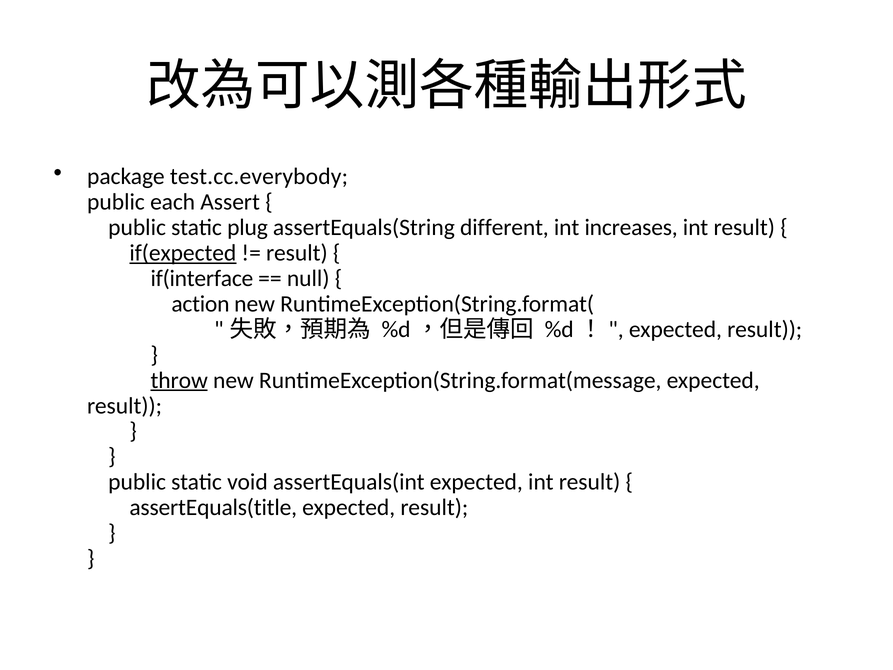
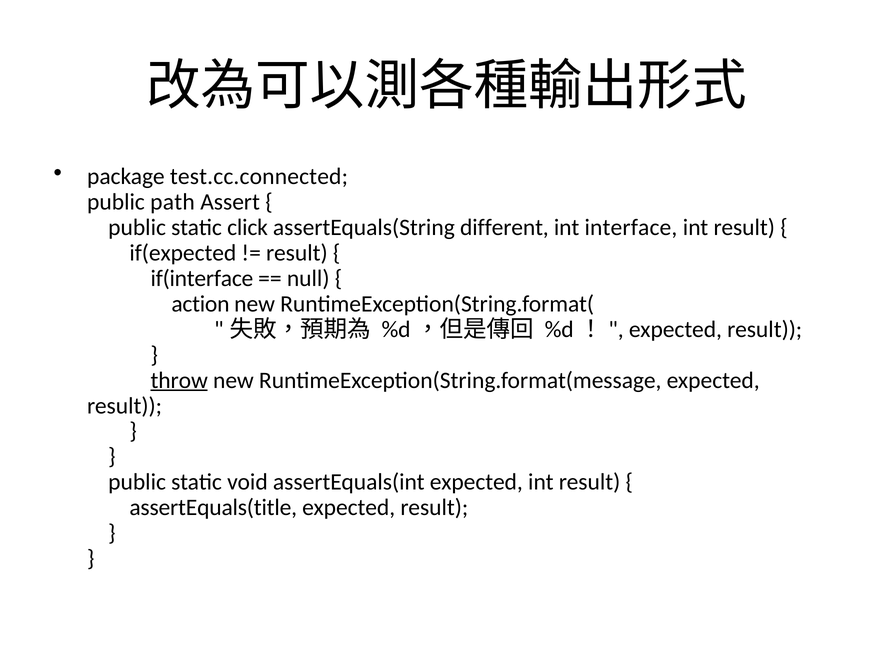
test.cc.everybody: test.cc.everybody -> test.cc.connected (259, 177)
each: each -> path (172, 202)
plug: plug -> click (248, 227)
increases: increases -> interface (631, 227)
if(expected underline: present -> none (183, 253)
